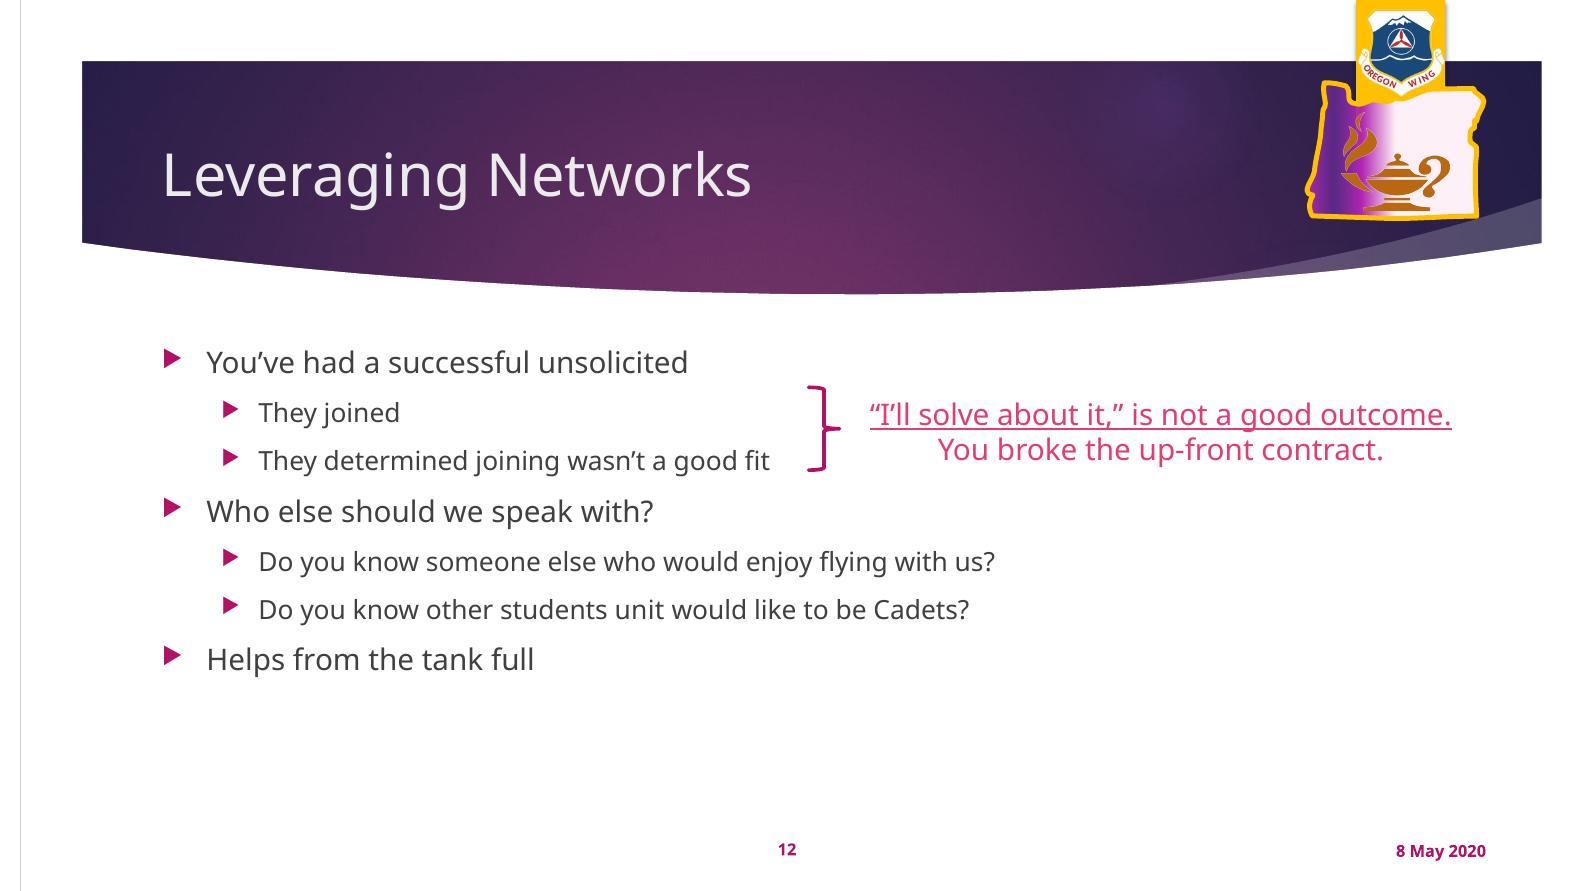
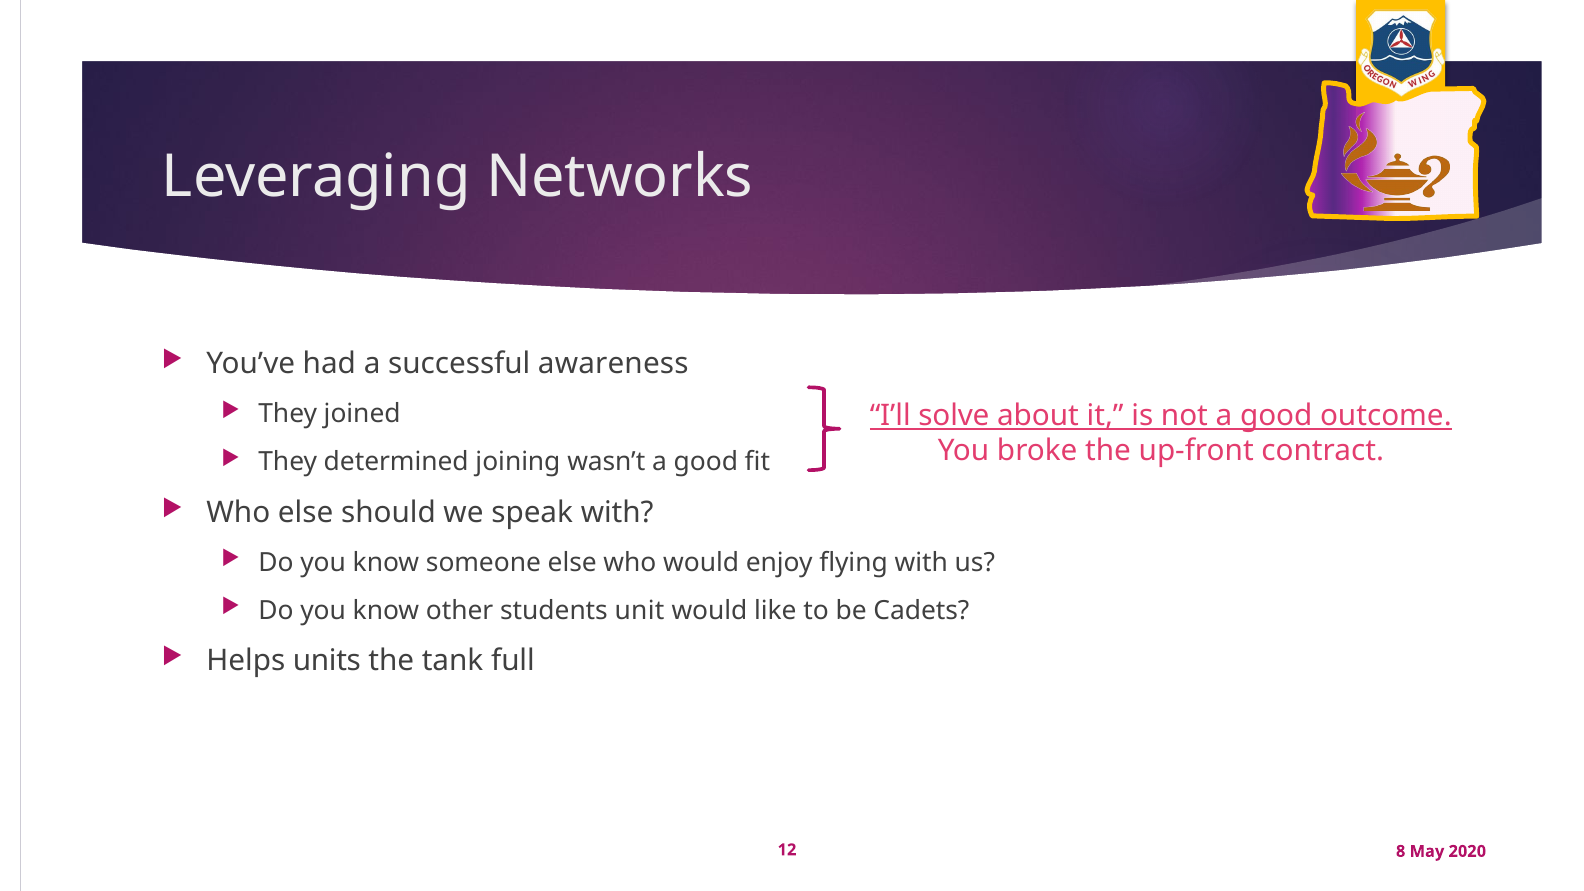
unsolicited: unsolicited -> awareness (613, 364)
from: from -> units (327, 661)
